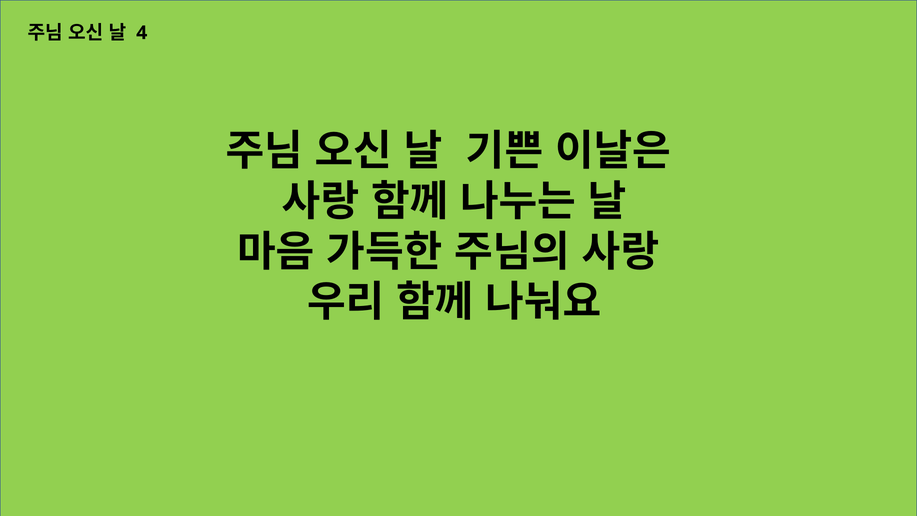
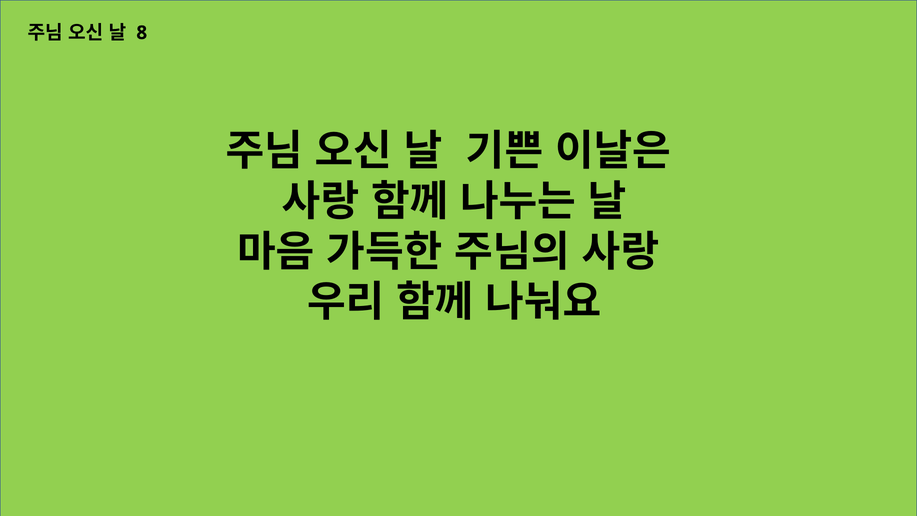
4: 4 -> 8 (142, 33)
